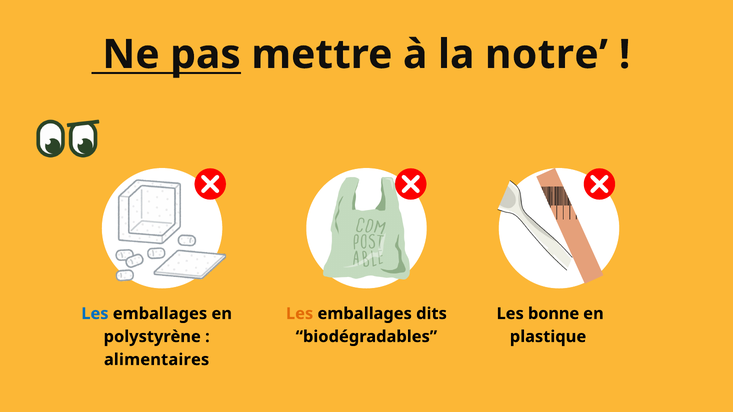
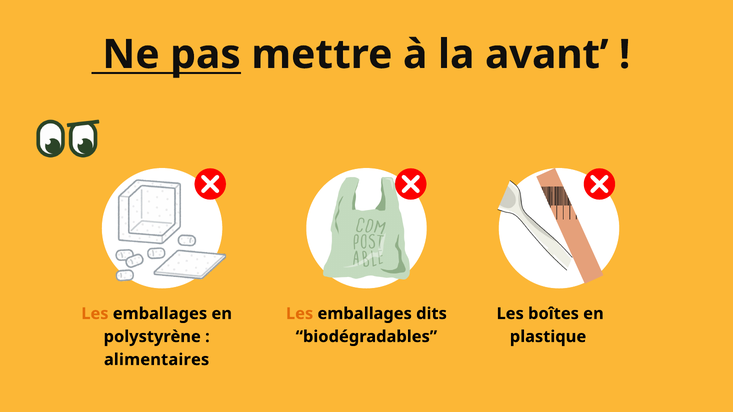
notre: notre -> avant (547, 55)
Les colour: blue -> orange (95, 314)
bonne: bonne -> boîtes (553, 314)
